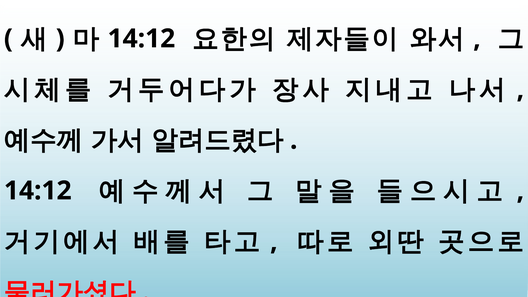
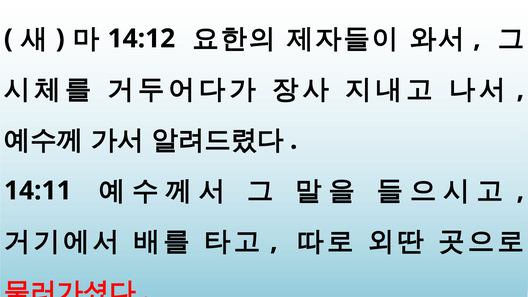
14:12: 14:12 -> 14:11 (38, 191)
